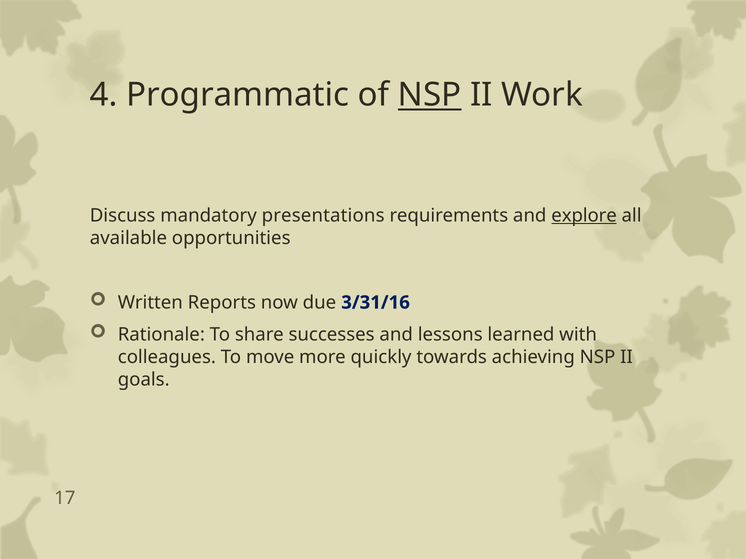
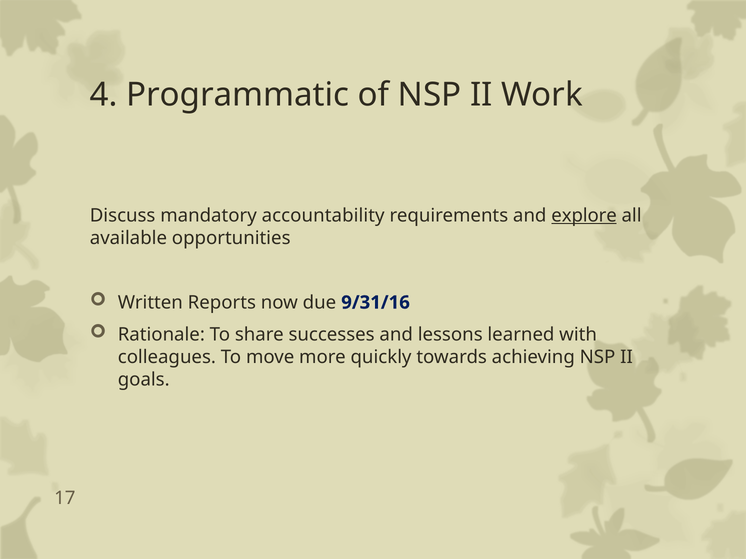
NSP underline: present -> none (430, 95)
presentations: presentations -> accountability (323, 216)
3/31/16: 3/31/16 -> 9/31/16 (376, 303)
